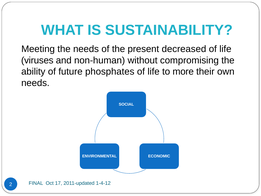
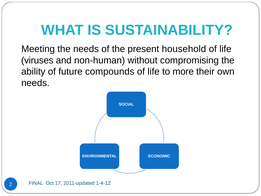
decreased: decreased -> household (184, 49)
phosphates: phosphates -> compounds (110, 72)
